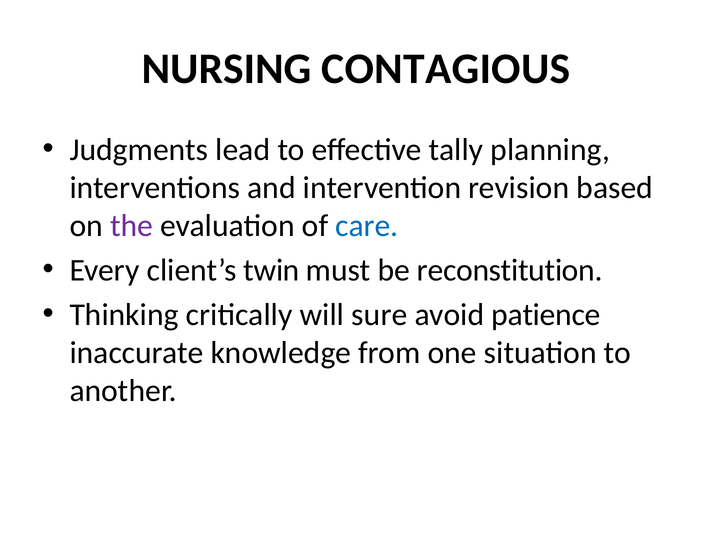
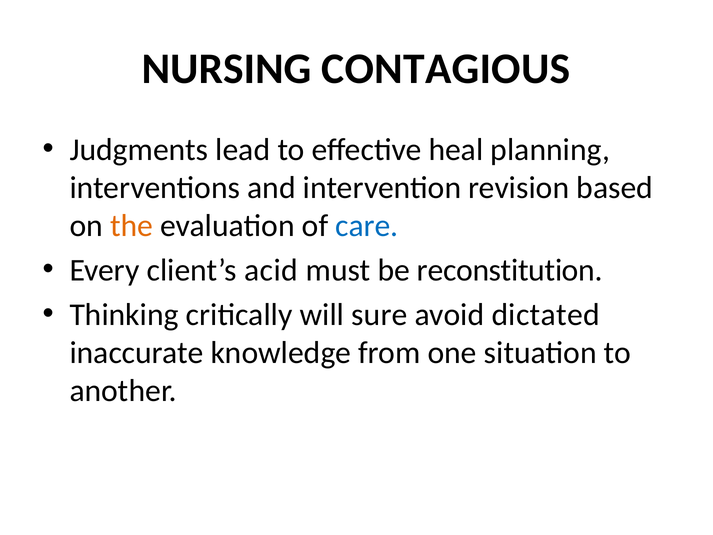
tally: tally -> heal (456, 150)
the colour: purple -> orange (132, 226)
twin: twin -> acid (271, 270)
patience: patience -> dictated (546, 314)
